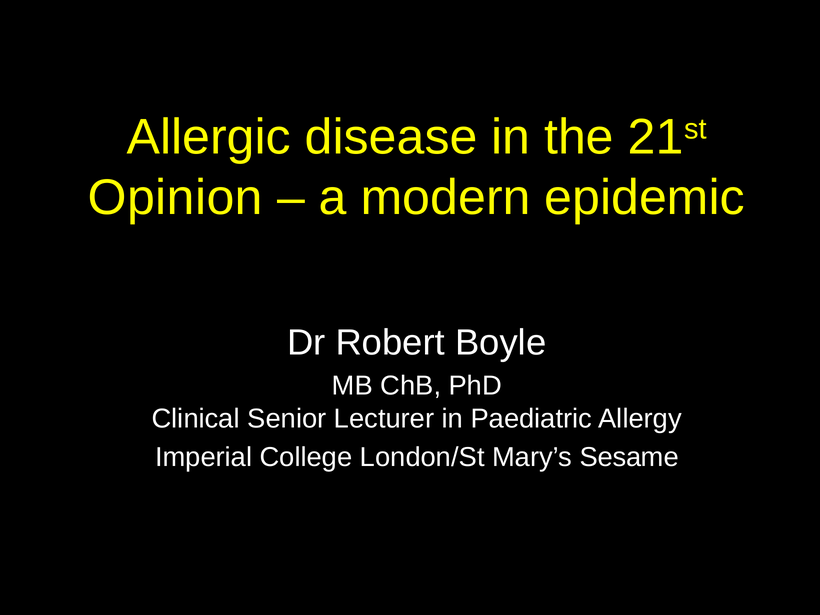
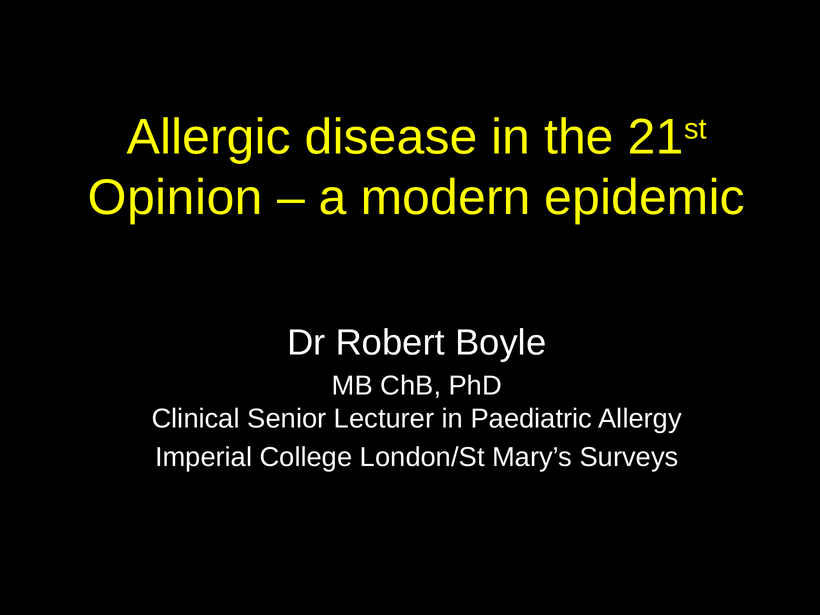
Sesame: Sesame -> Surveys (629, 457)
